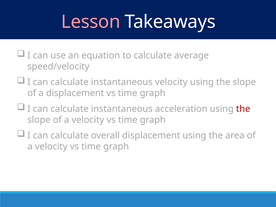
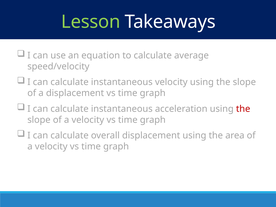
Lesson colour: pink -> light green (91, 22)
